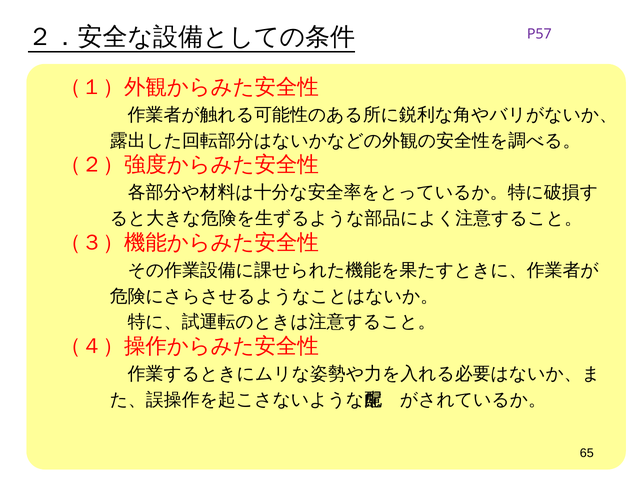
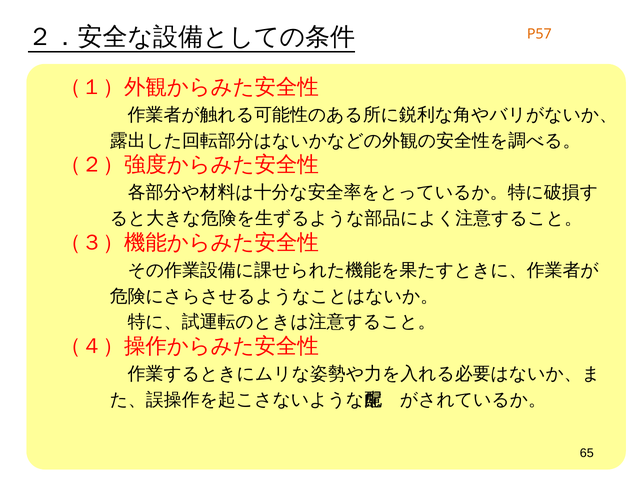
P57 colour: purple -> orange (539, 34)
